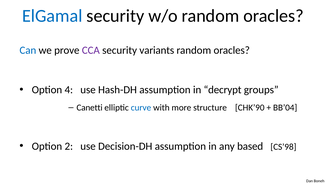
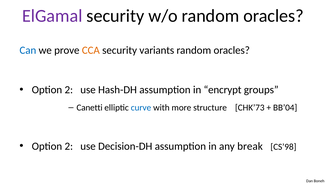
ElGamal colour: blue -> purple (52, 16)
CCA colour: purple -> orange (91, 50)
4: 4 -> 2 (69, 89)
decrypt: decrypt -> encrypt (223, 89)
CHK’90: CHK’90 -> CHK’73 (250, 107)
based: based -> break (250, 146)
